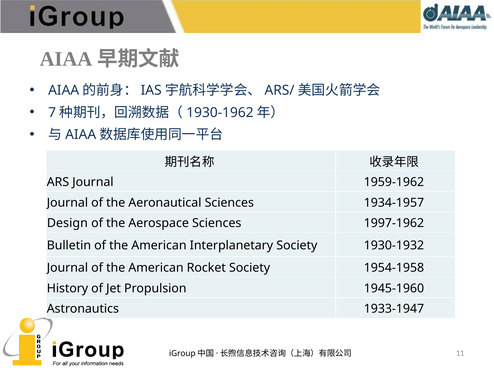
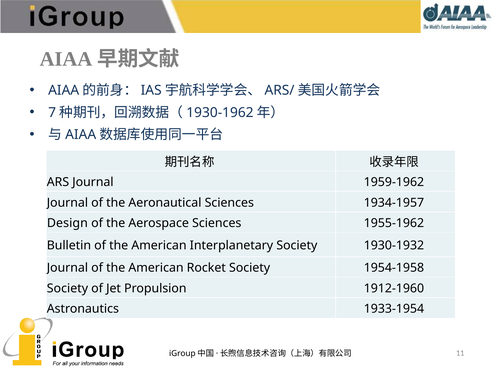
1997-1962: 1997-1962 -> 1955-1962 (394, 223)
History: History -> Society (67, 289)
1945-1960: 1945-1960 -> 1912-1960 (394, 289)
1933-1947: 1933-1947 -> 1933-1954 (394, 309)
